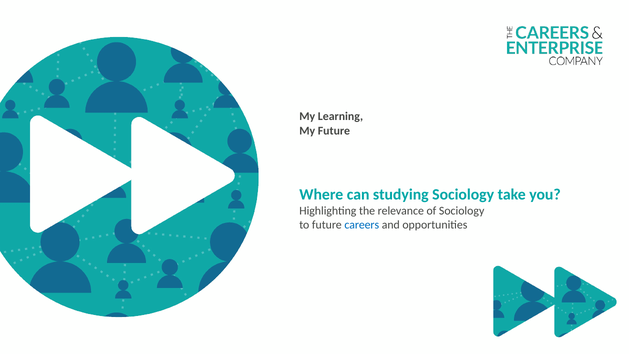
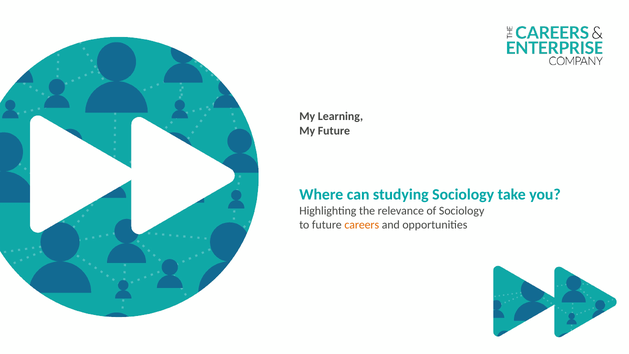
careers colour: blue -> orange (362, 225)
